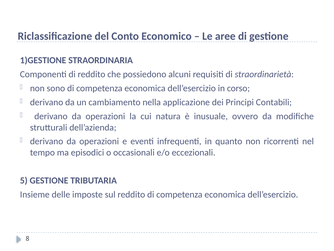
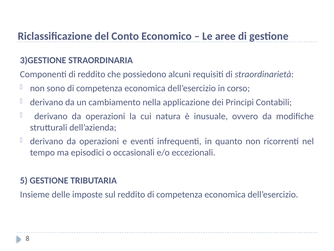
1)GESTIONE: 1)GESTIONE -> 3)GESTIONE (43, 60)
